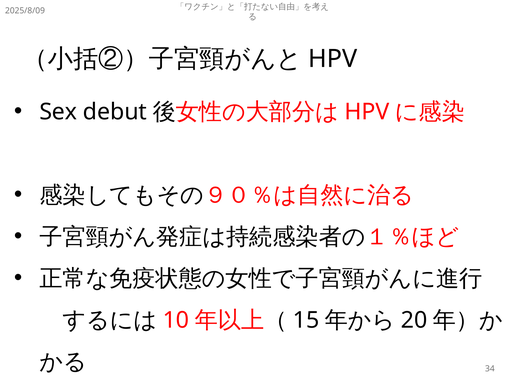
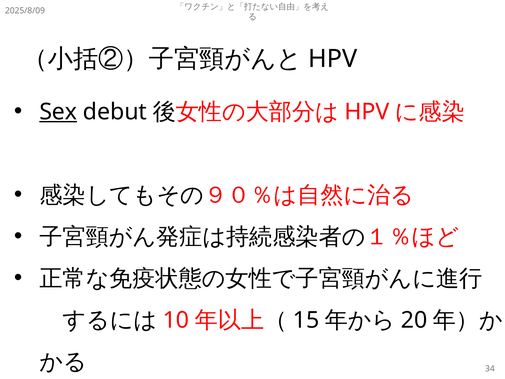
Sex underline: none -> present (58, 112)
